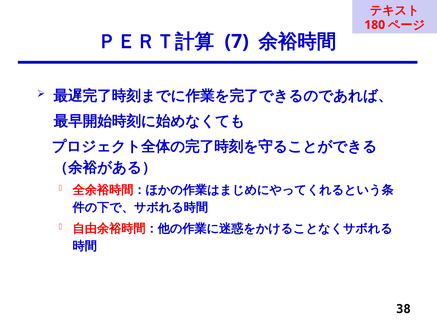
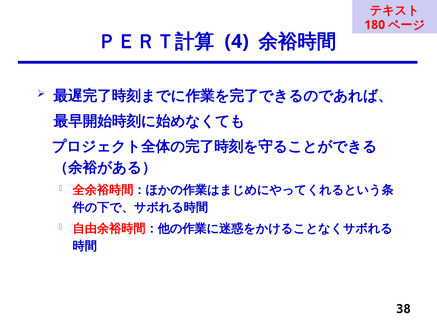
7: 7 -> 4 (237, 41)
